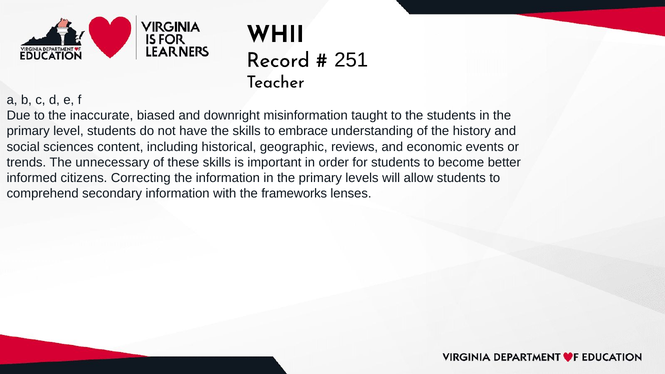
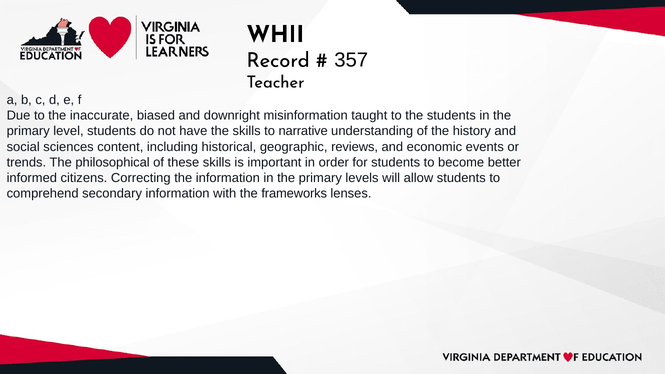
251: 251 -> 357 (351, 60)
embrace: embrace -> narrative (303, 131)
unnecessary: unnecessary -> philosophical (113, 162)
